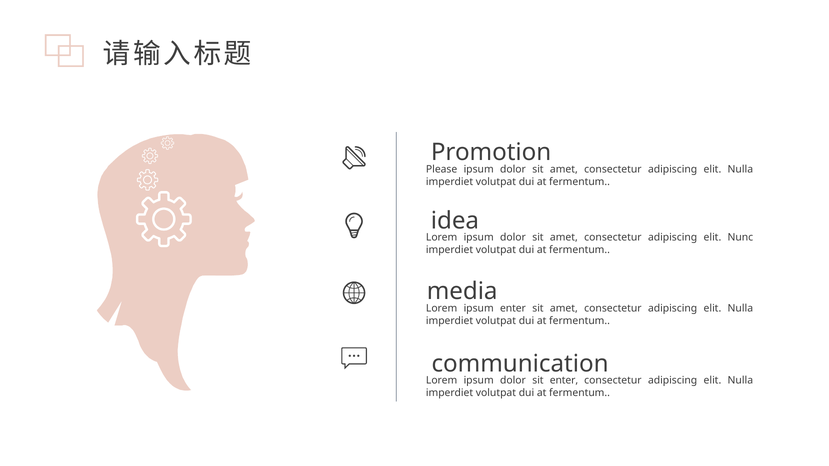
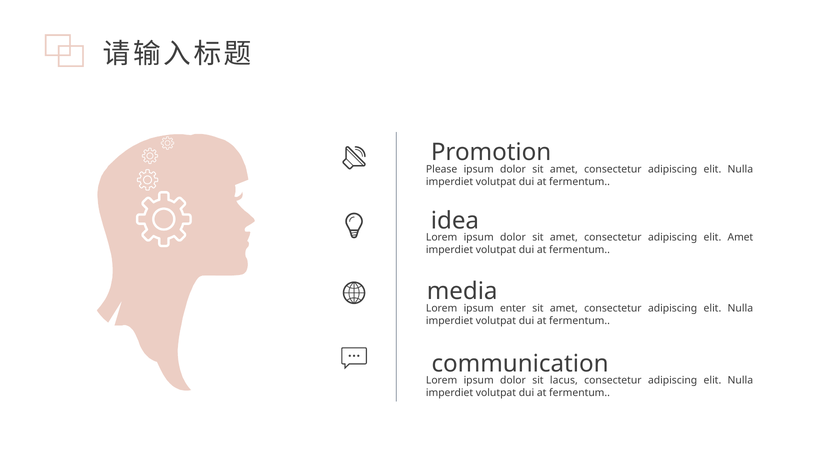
elit Nunc: Nunc -> Amet (740, 238)
sit enter: enter -> lacus (564, 381)
